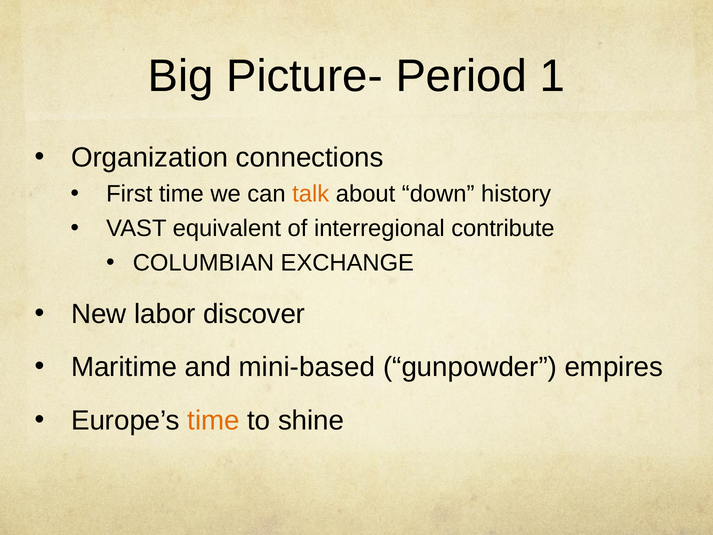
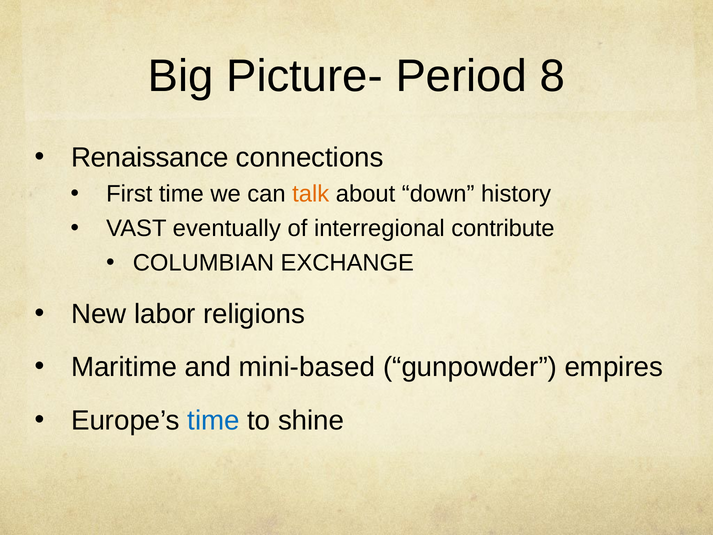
1: 1 -> 8 (552, 76)
Organization: Organization -> Renaissance (150, 157)
equivalent: equivalent -> eventually (227, 229)
discover: discover -> religions (254, 314)
time colour: orange -> blue (214, 420)
